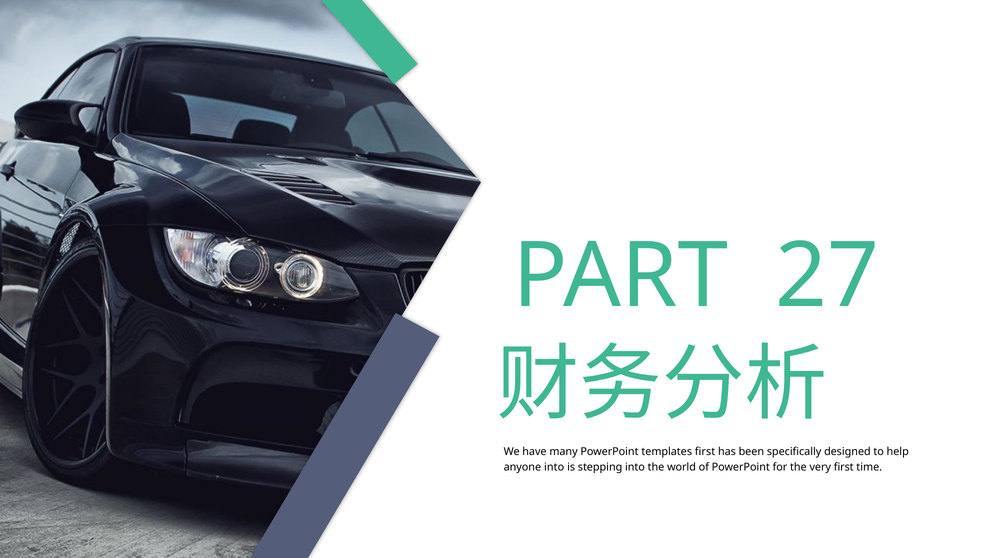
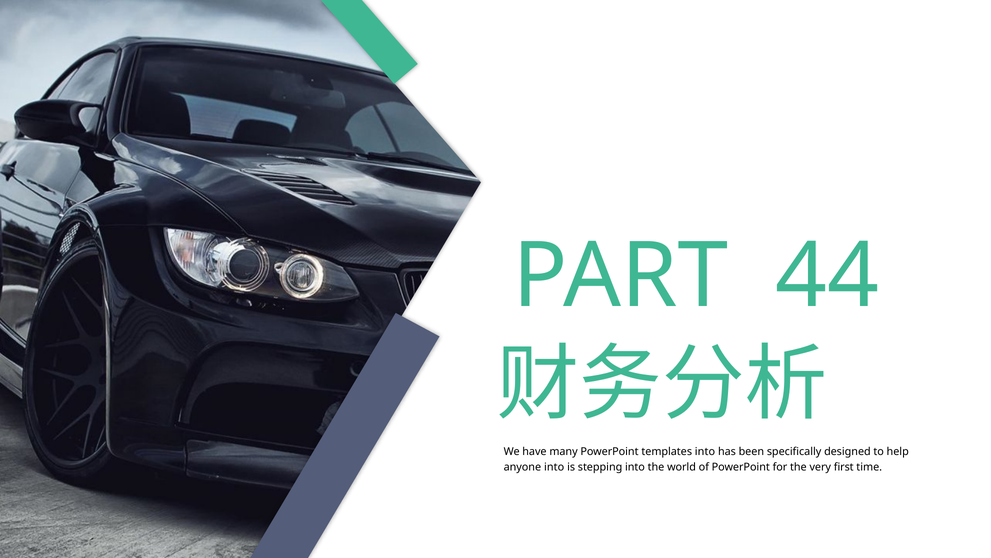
27: 27 -> 44 (827, 276)
templates first: first -> into (705, 451)
